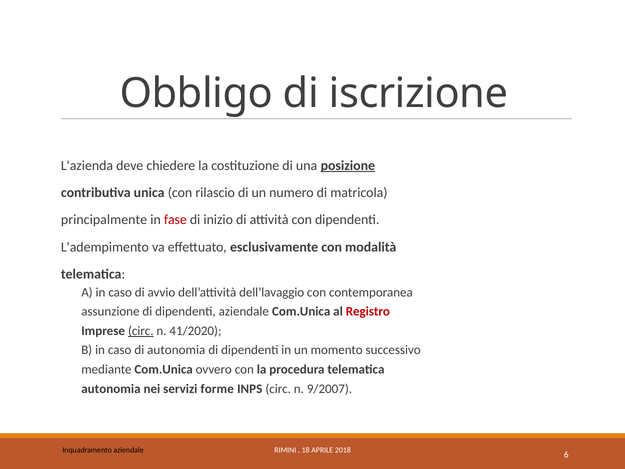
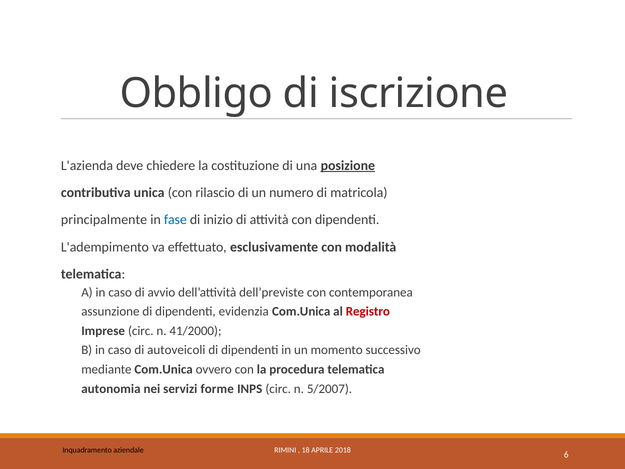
fase colour: red -> blue (175, 220)
dell’lavaggio: dell’lavaggio -> dell’previste (272, 292)
dipendenti aziendale: aziendale -> evidenzia (244, 311)
circ underline: present -> none (141, 331)
41/2020: 41/2020 -> 41/2000 (195, 331)
di autonomia: autonomia -> autoveicoli (176, 350)
9/2007: 9/2007 -> 5/2007 (330, 389)
